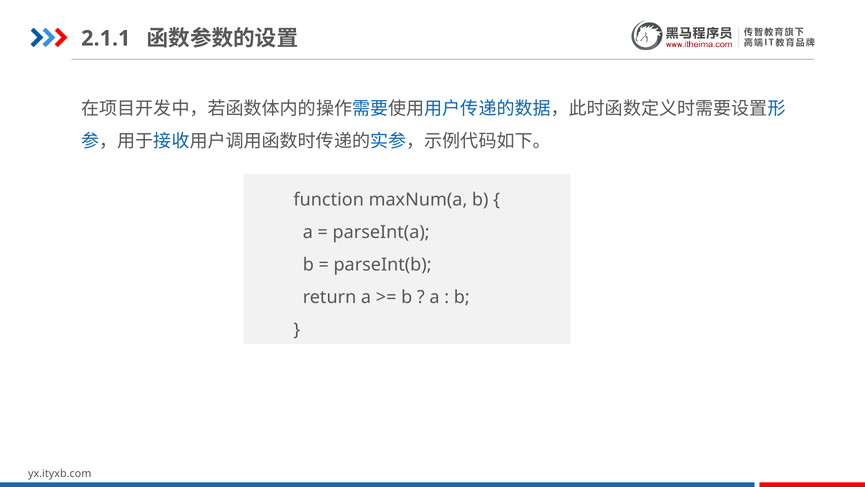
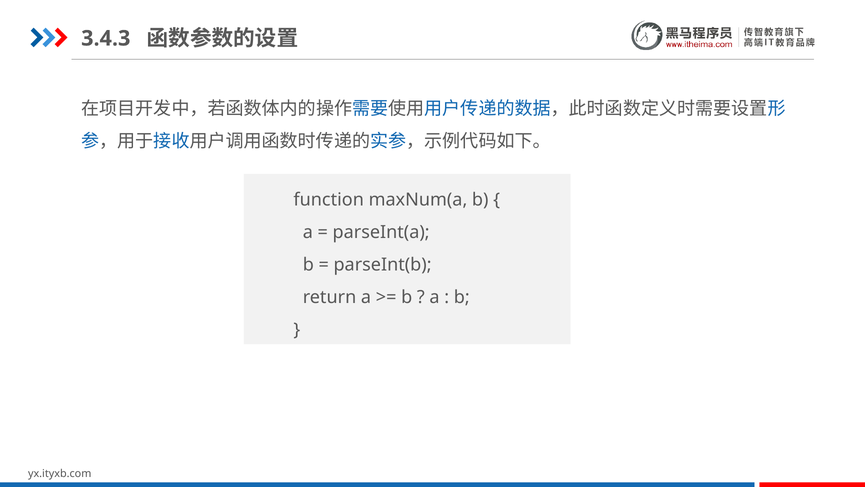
2.1.1: 2.1.1 -> 3.4.3 (106, 38)
